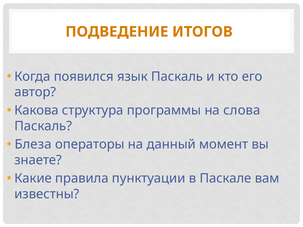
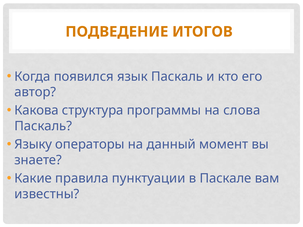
Блеза: Блеза -> Языку (33, 145)
